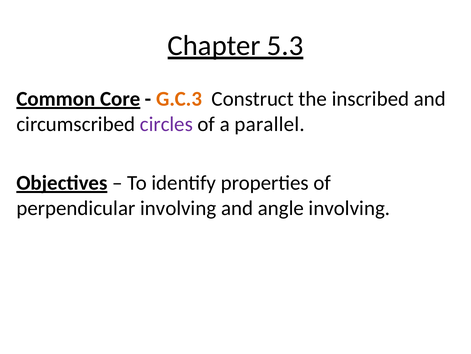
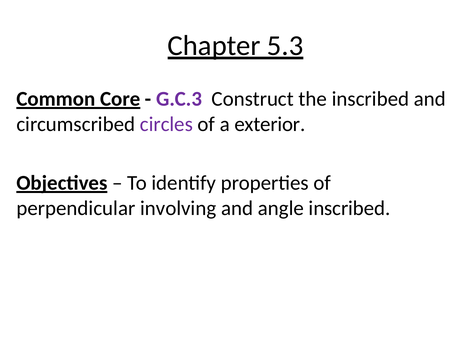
G.C.3 colour: orange -> purple (179, 99)
parallel: parallel -> exterior (270, 124)
angle involving: involving -> inscribed (349, 208)
